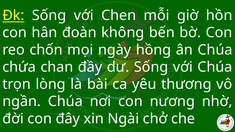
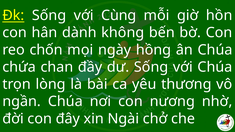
Chen: Chen -> Cùng (119, 15)
đoàn: đoàn -> dành (79, 33)
